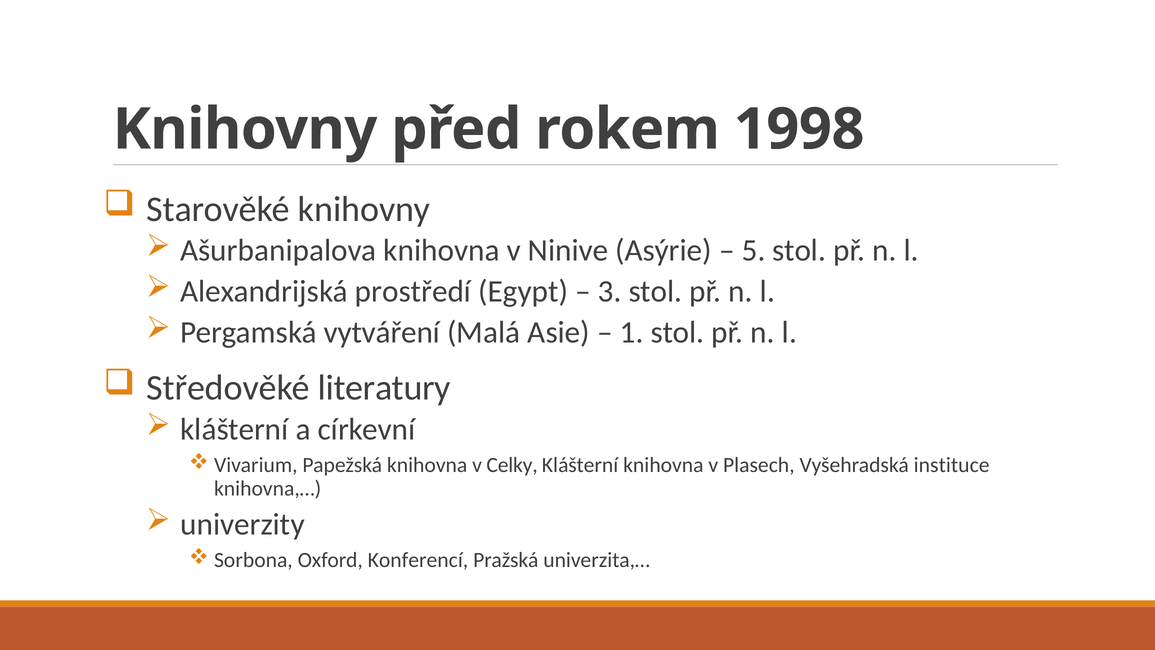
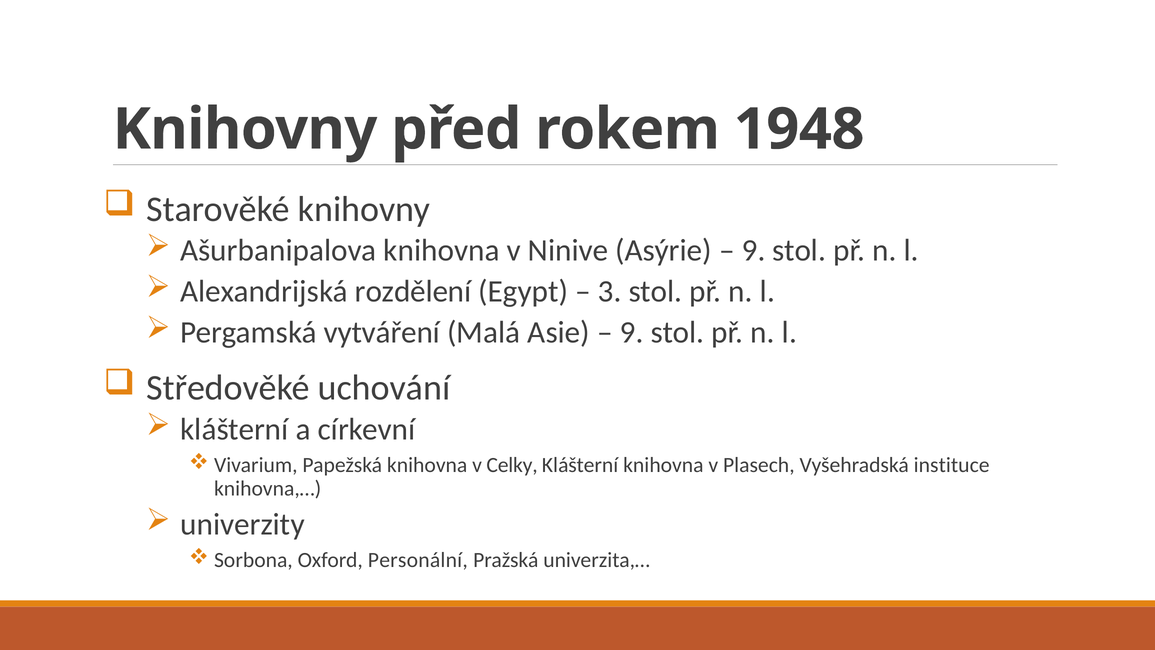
1998: 1998 -> 1948 (799, 129)
5: 5 -> 9 (754, 250)
prostředí: prostředí -> rozdělení (413, 291)
1: 1 -> 9 (632, 332)
literatury: literatury -> uchování (384, 388)
Konferencí: Konferencí -> Personální (418, 560)
